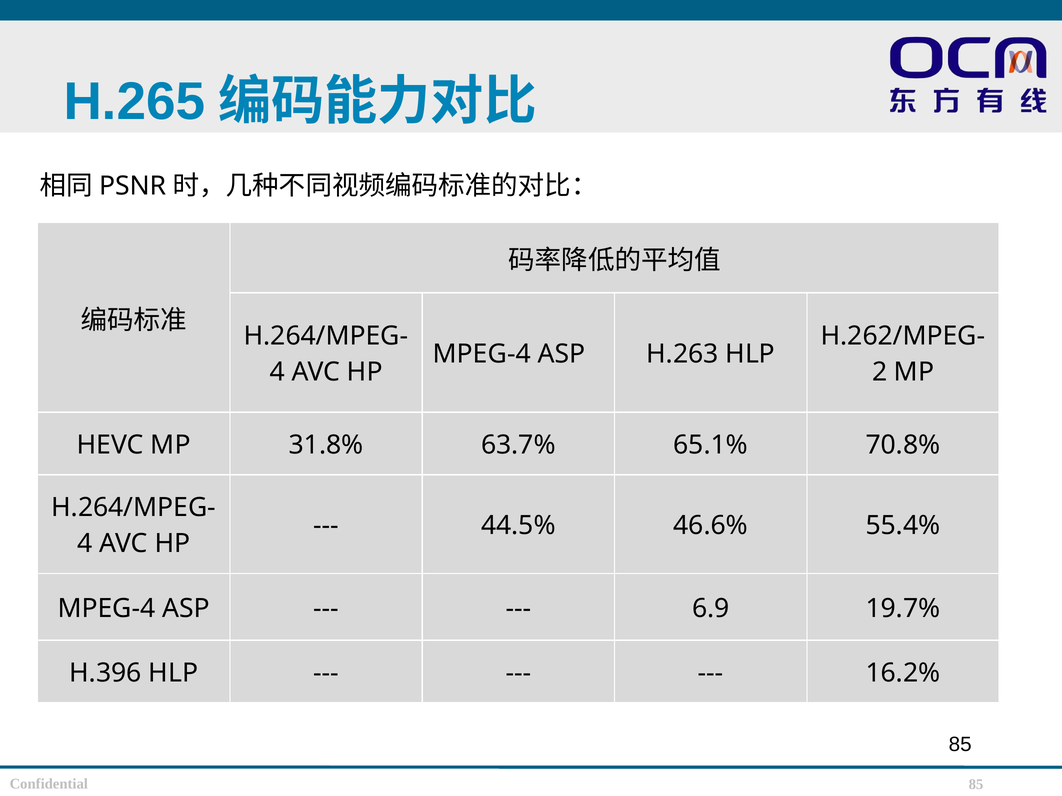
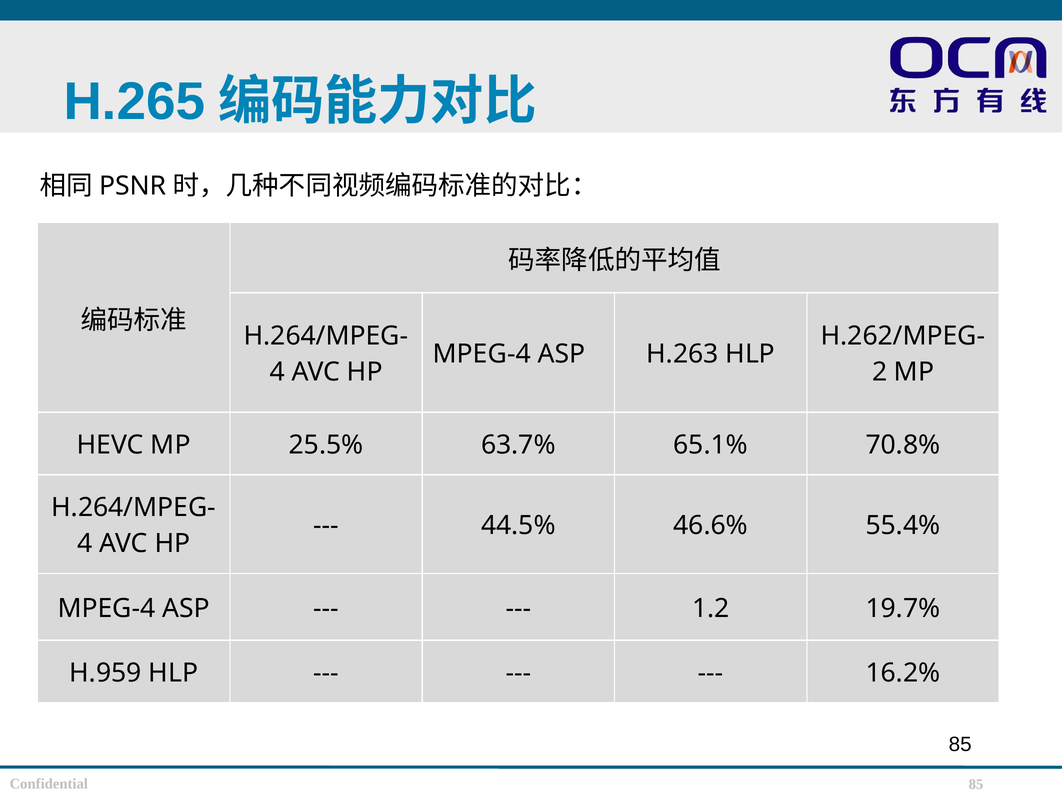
31.8%: 31.8% -> 25.5% (326, 445)
6.9: 6.9 -> 1.2 (711, 609)
H.396: H.396 -> H.959 (105, 673)
